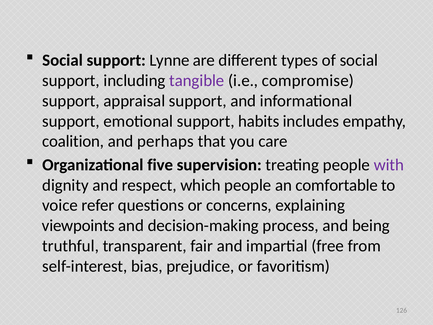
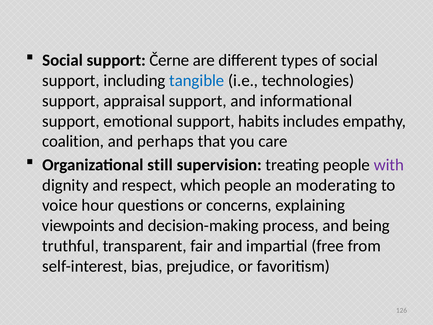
Lynne: Lynne -> Černe (169, 60)
tangible colour: purple -> blue (197, 81)
compromise: compromise -> technologies (308, 81)
five: five -> still (160, 165)
comfortable: comfortable -> moderating (336, 185)
refer: refer -> hour (98, 205)
